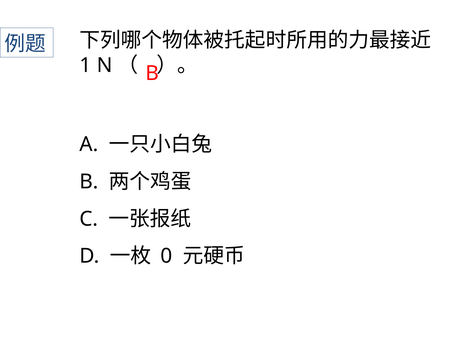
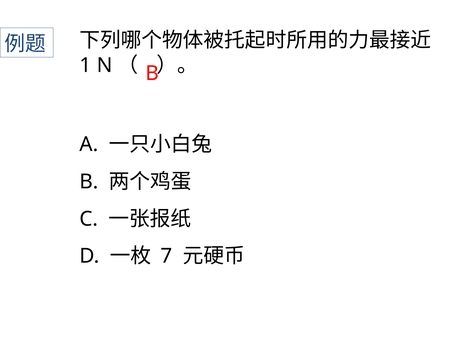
0: 0 -> 7 (167, 256)
